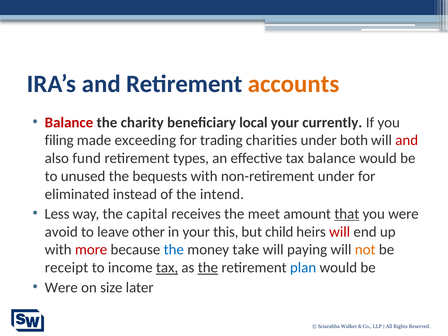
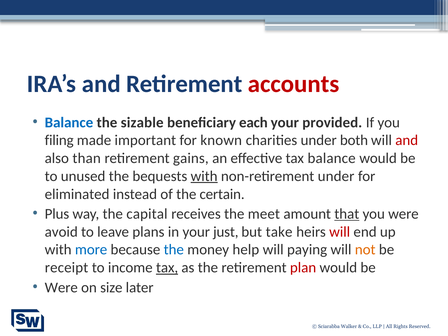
accounts colour: orange -> red (294, 84)
Balance colour: red -> blue (69, 122)
charity: charity -> sizable (142, 122)
local: local -> each (253, 122)
currently: currently -> provided (332, 122)
exceeding: exceeding -> important (145, 140)
trading: trading -> known (221, 140)
fund: fund -> than (87, 158)
types: types -> gains (191, 158)
with underline: none -> present (204, 176)
intend: intend -> certain (222, 194)
Less: Less -> Plus (57, 214)
other: other -> plans (148, 232)
this: this -> just (226, 232)
child: child -> take (279, 232)
more colour: red -> blue (91, 250)
take: take -> help (246, 250)
the underline: present -> none (208, 268)
plan colour: blue -> red (303, 268)
